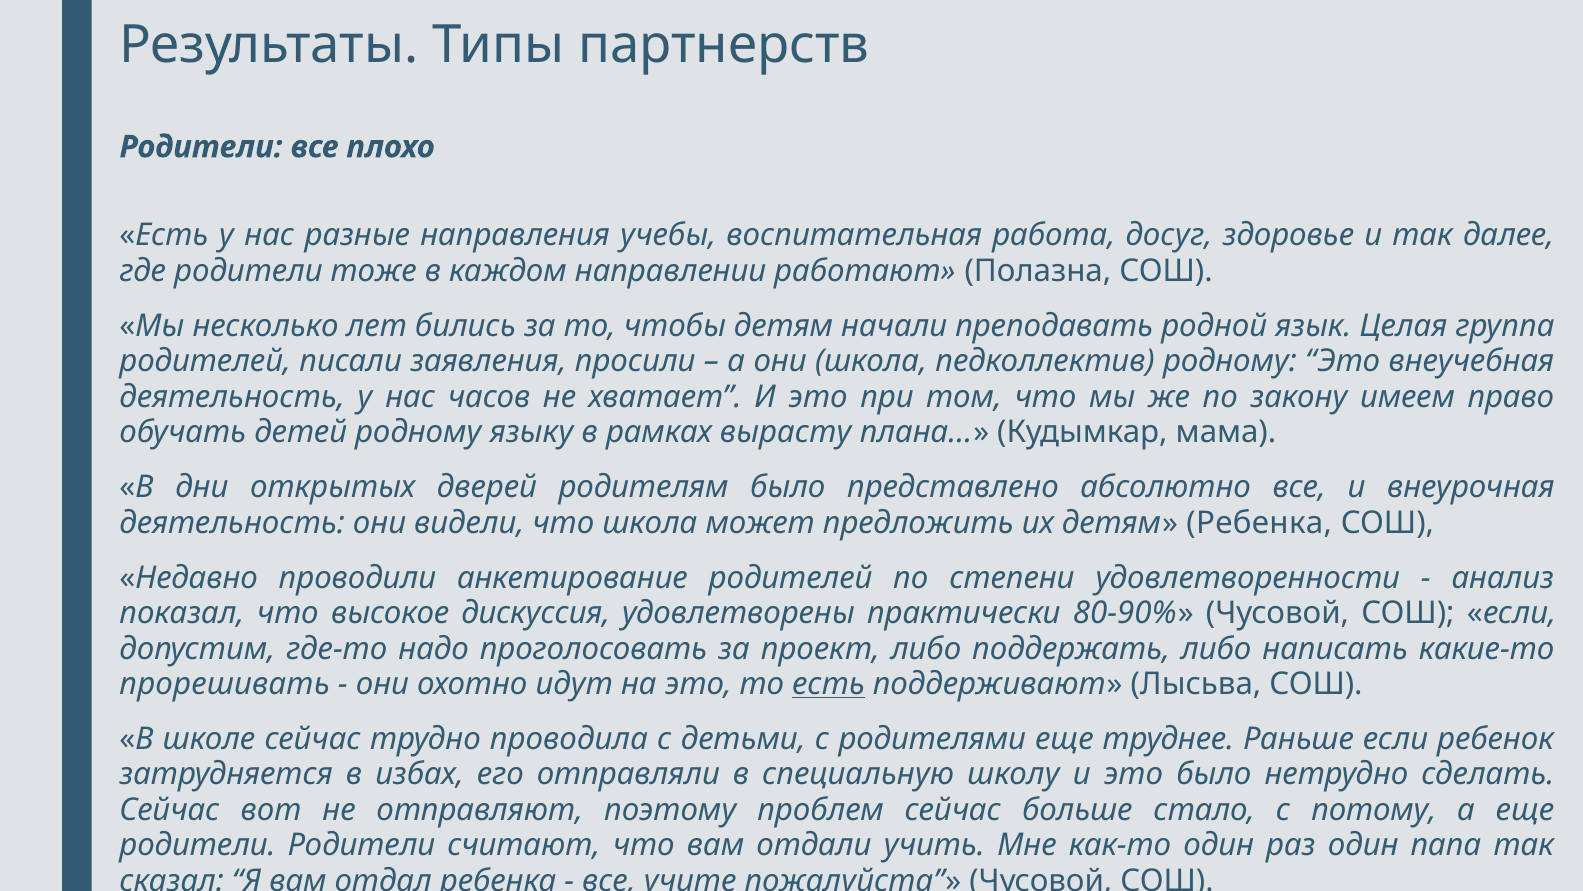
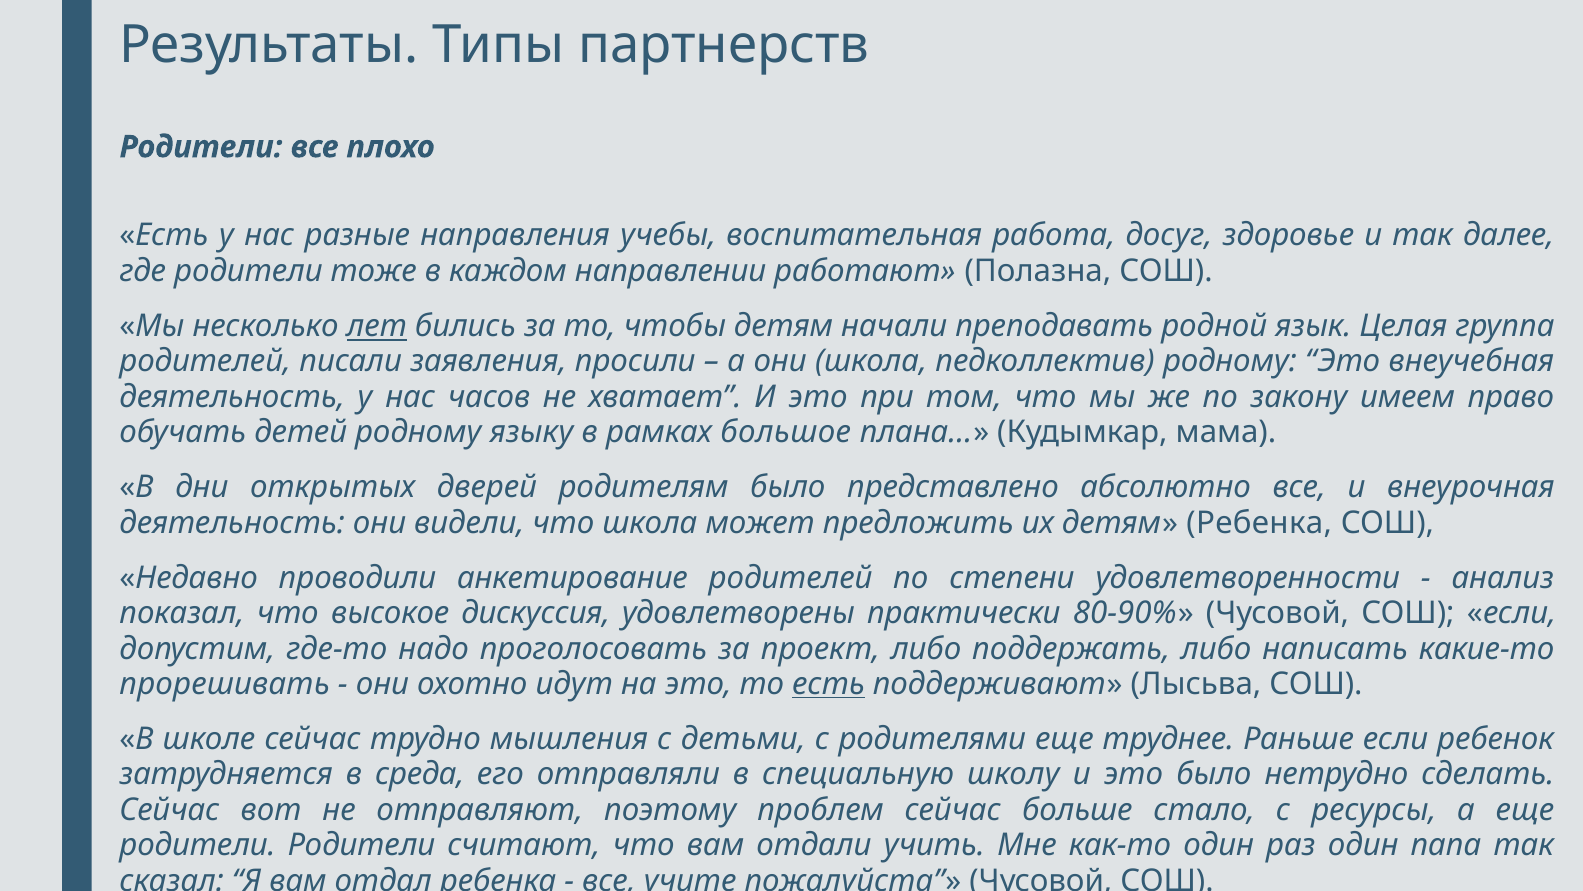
лет underline: none -> present (377, 326)
вырасту: вырасту -> большое (786, 432)
проводила: проводила -> мышления (569, 739)
избах: избах -> среда (420, 774)
потому: потому -> ресурсы (1374, 809)
